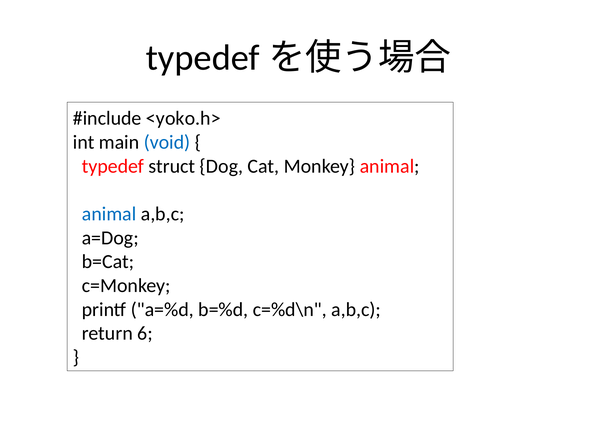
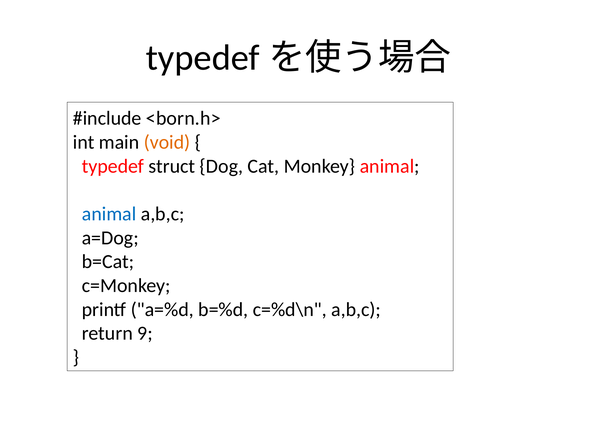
<yoko.h>: <yoko.h> -> <born.h> (183, 118)
void colour: blue -> orange (167, 142)
6: 6 -> 9 (145, 333)
